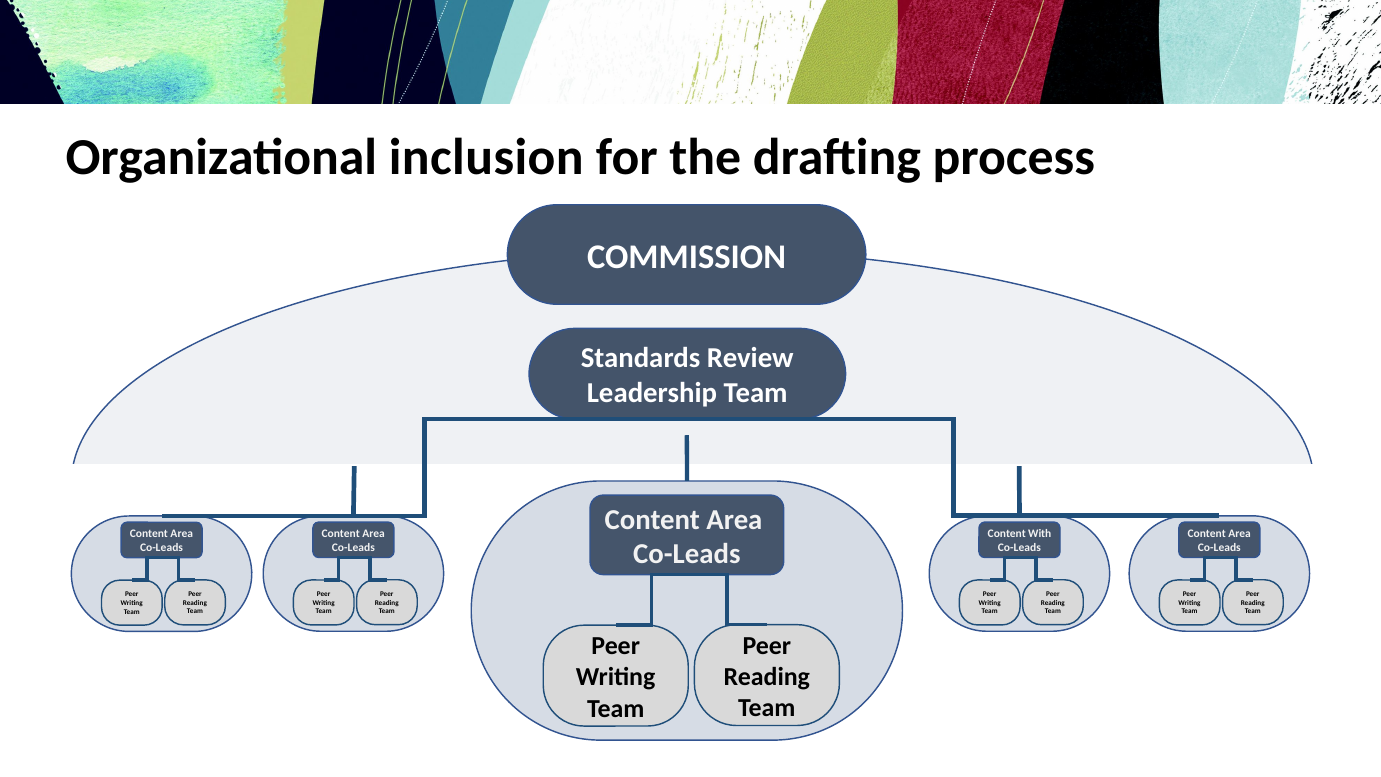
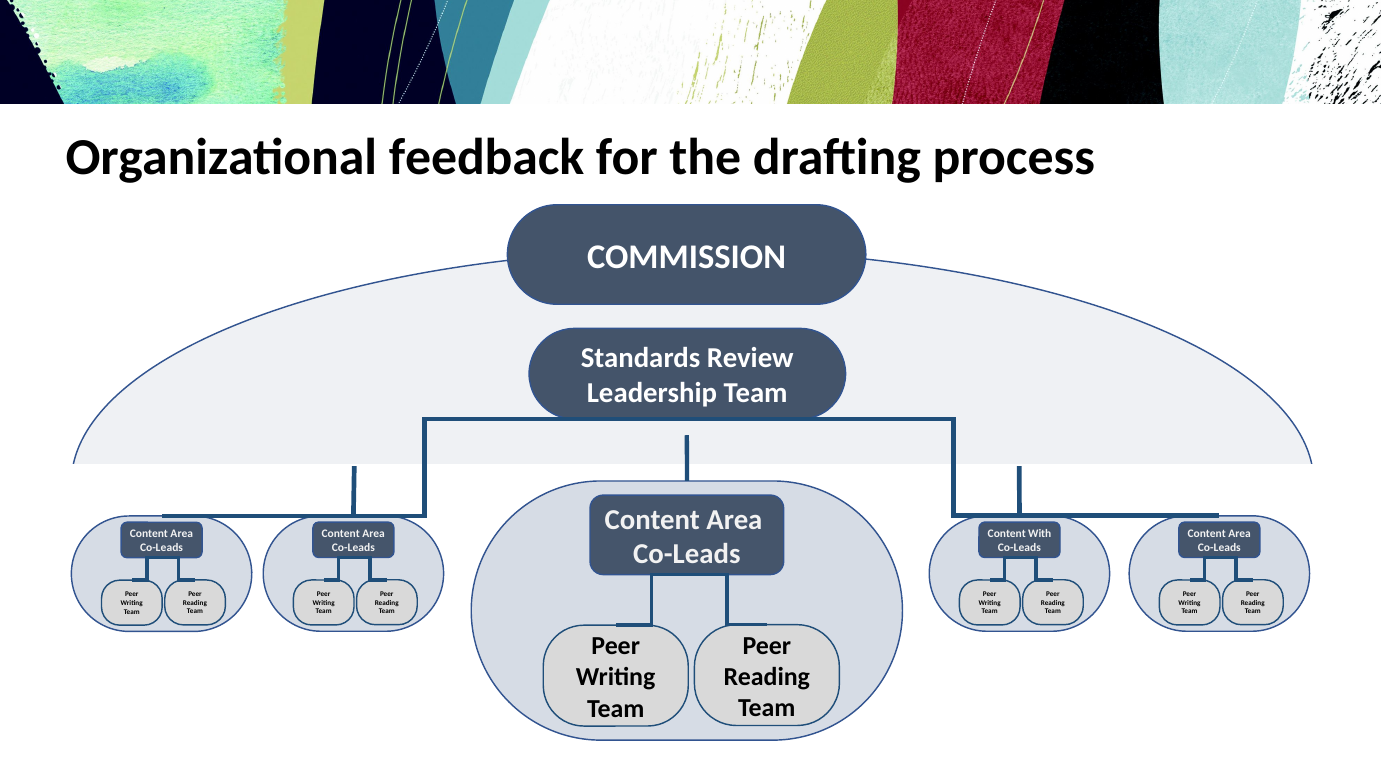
inclusion: inclusion -> feedback (487, 157)
